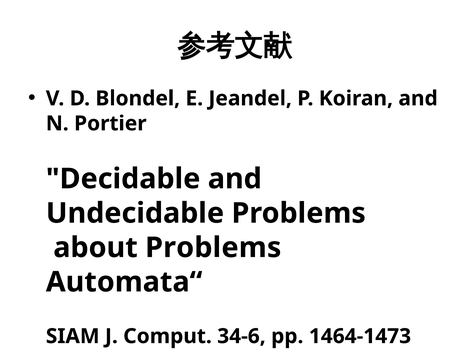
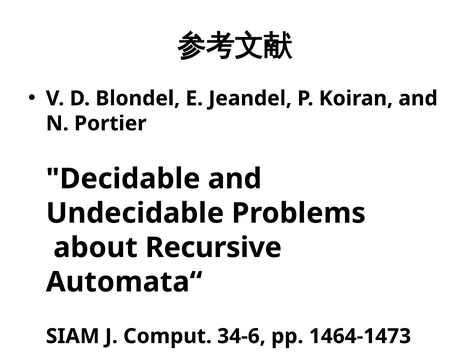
about Problems: Problems -> Recursive (213, 248)
